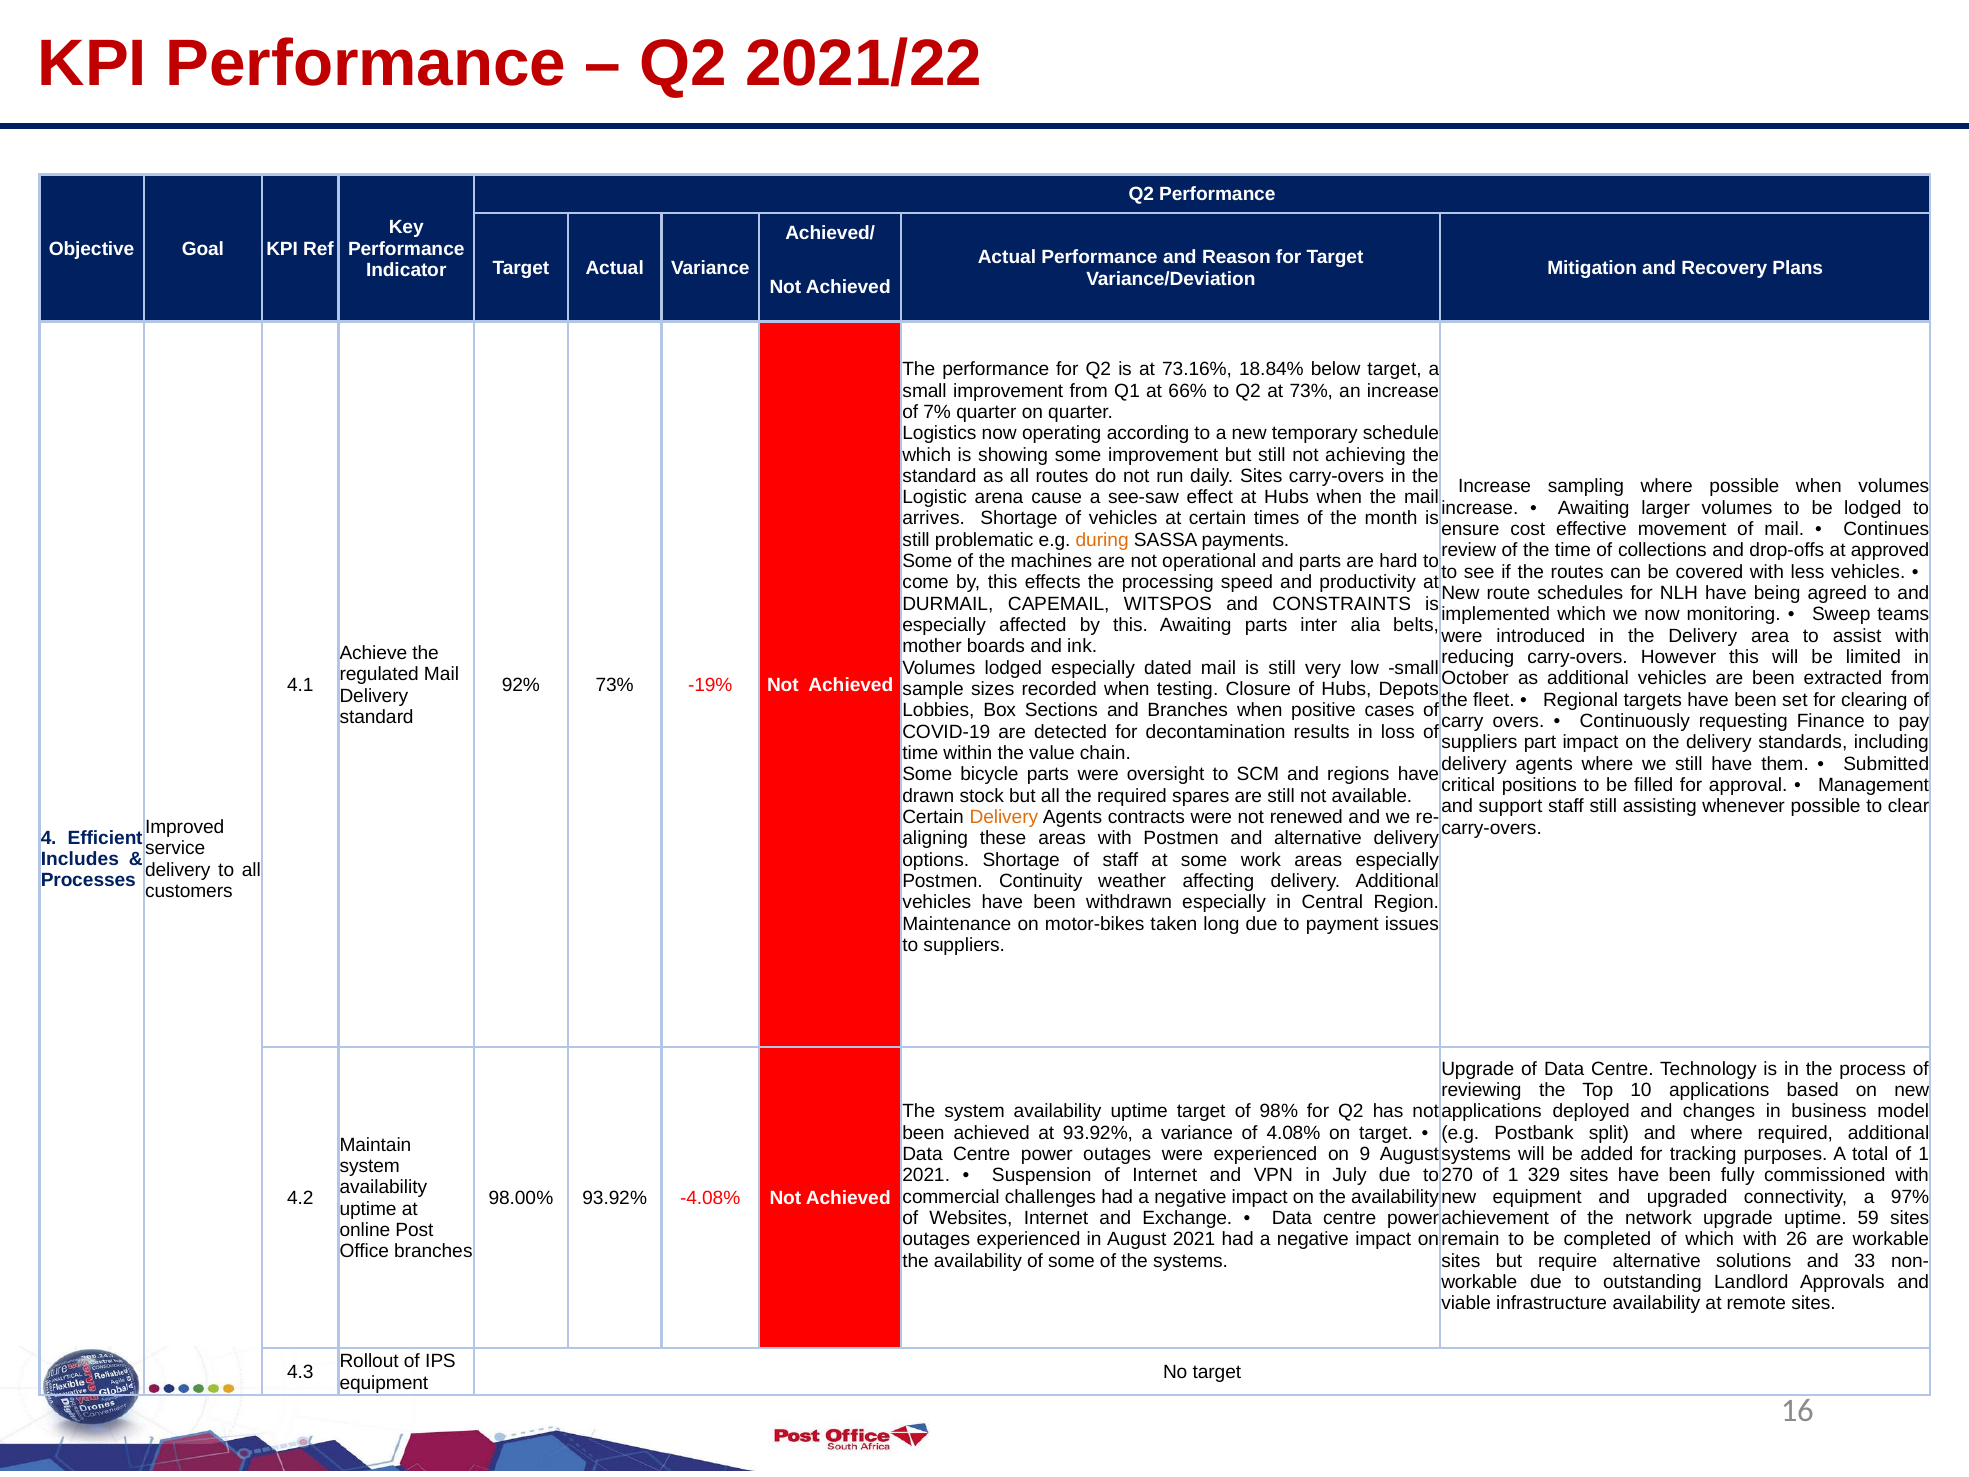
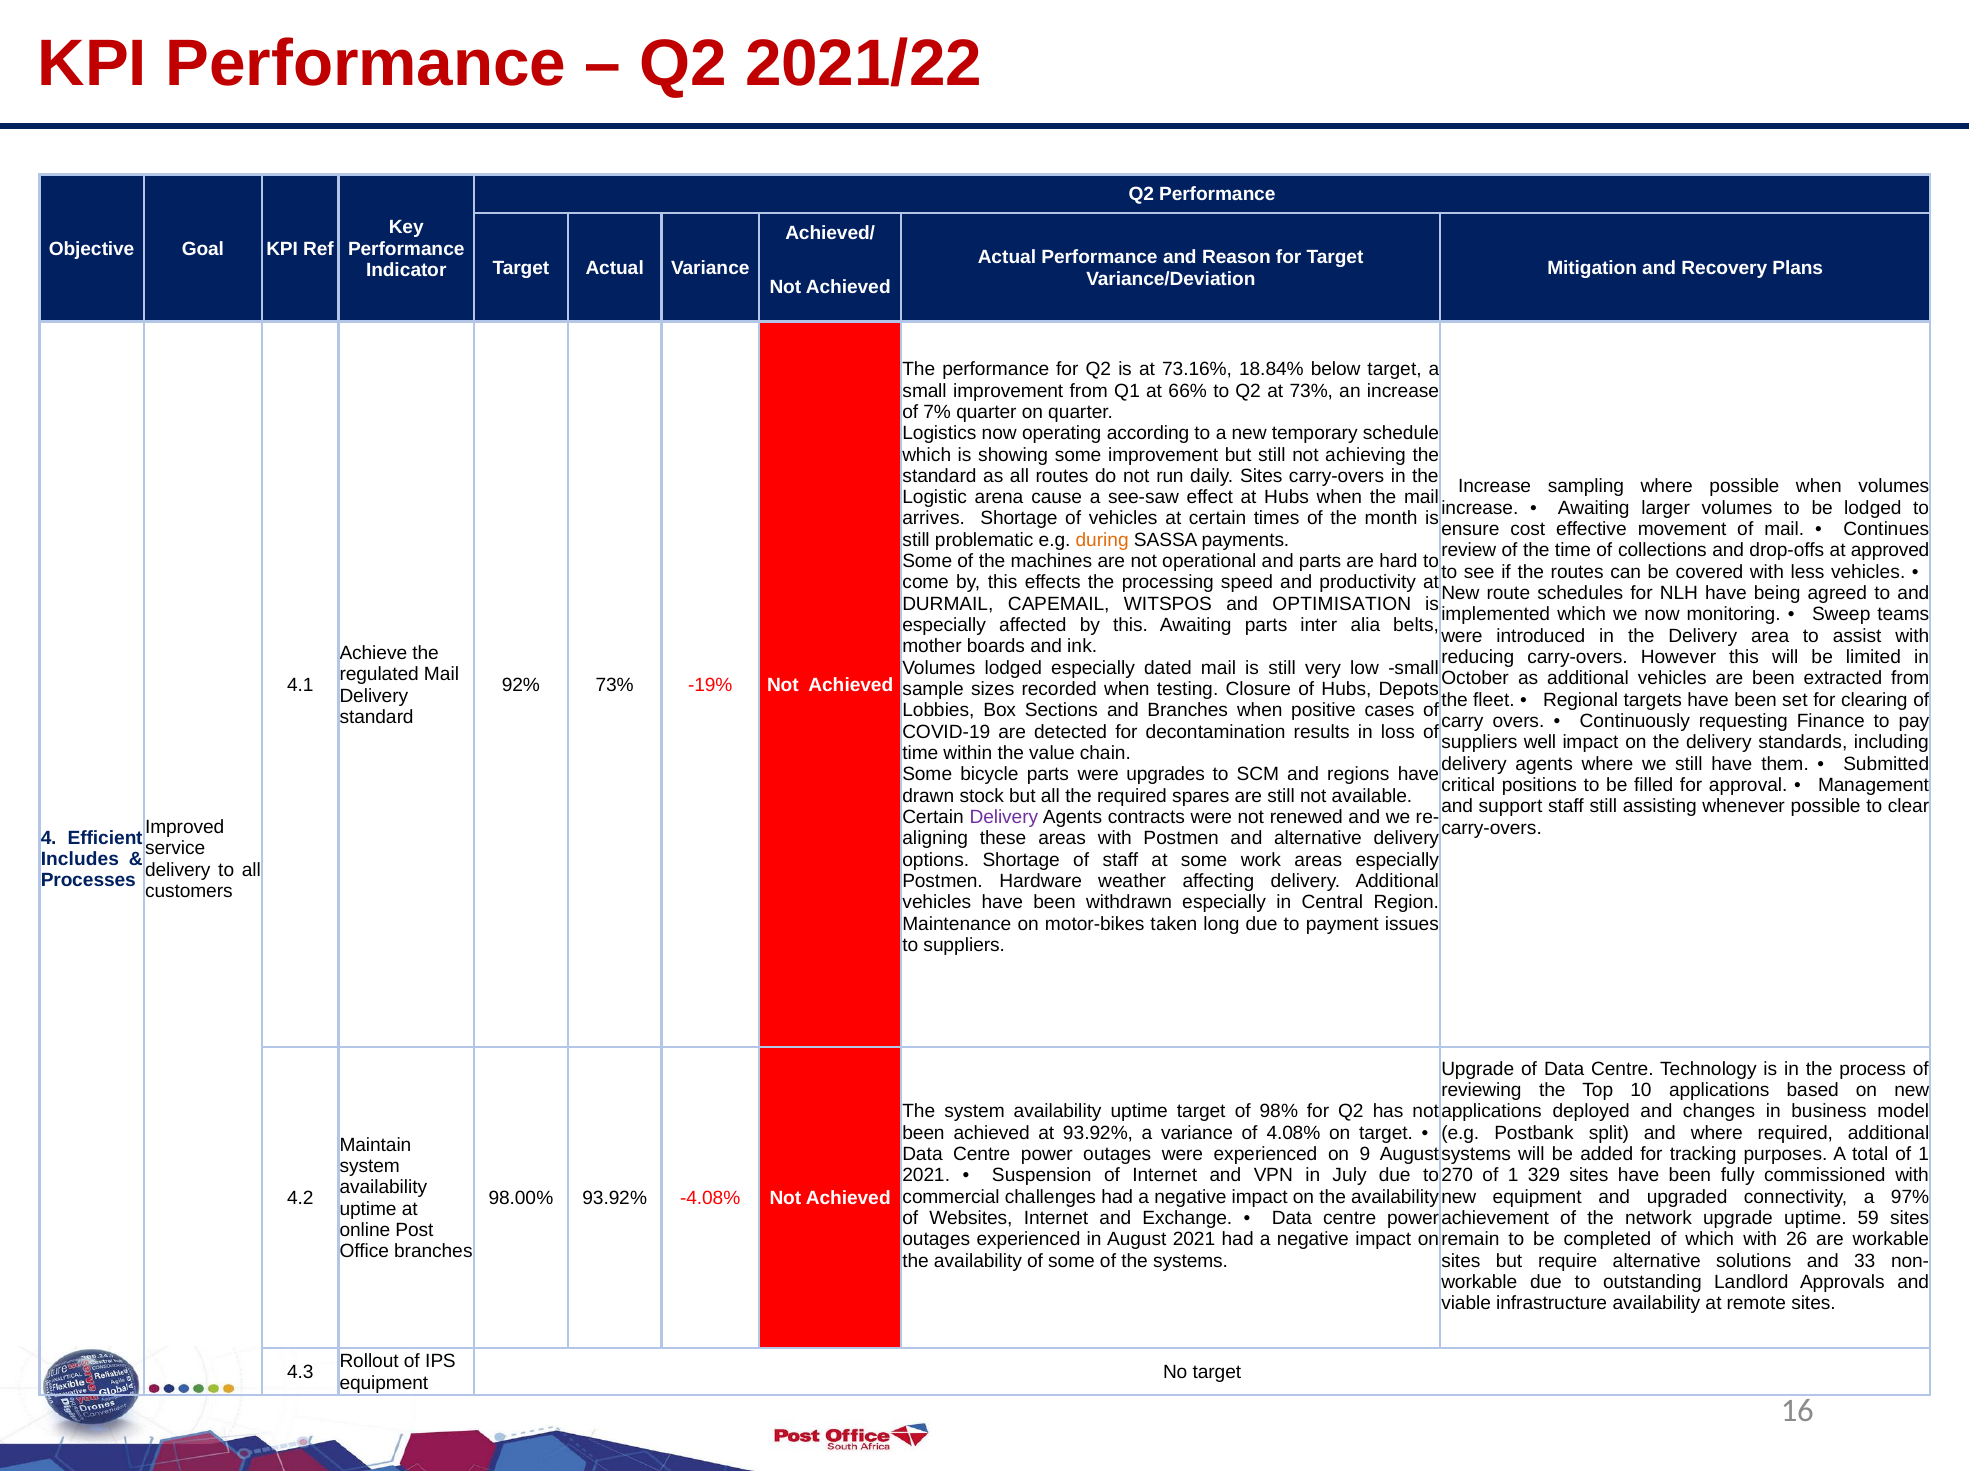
CONSTRAINTS: CONSTRAINTS -> OPTIMISATION (1342, 604)
part: part -> well (1540, 742)
oversight: oversight -> upgrades (1166, 774)
Delivery colour: orange -> purple (1004, 817)
Continuity: Continuity -> Hardware (1041, 881)
